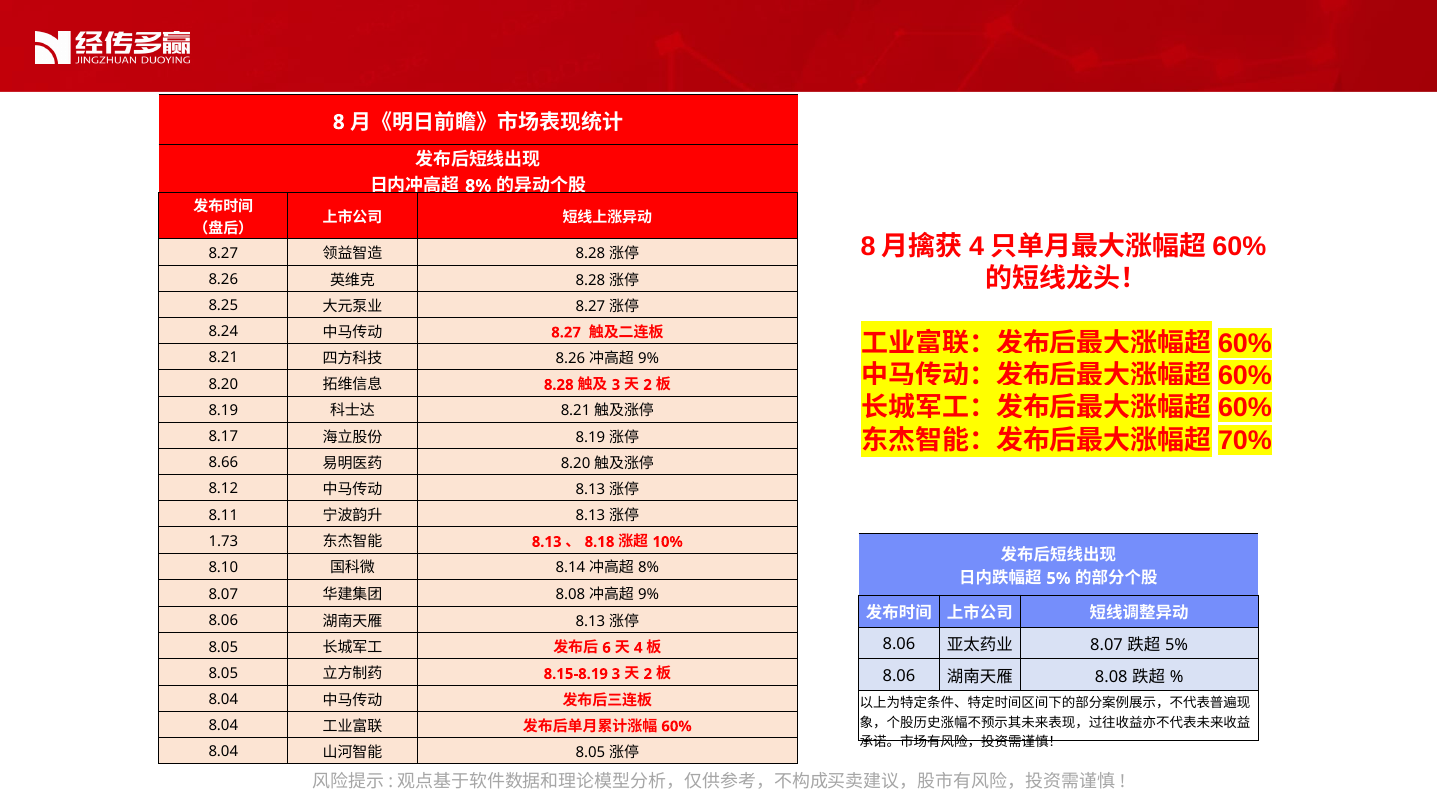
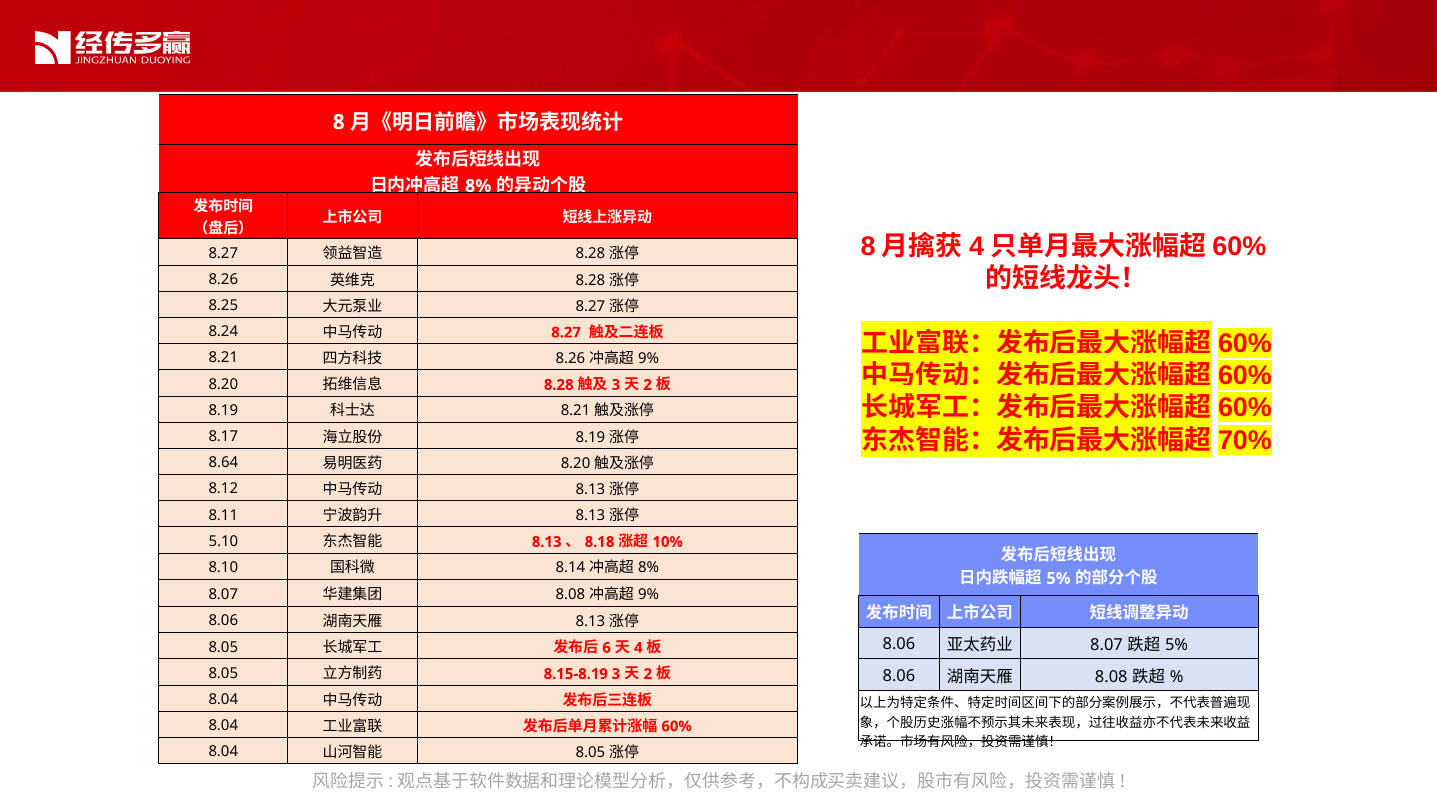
8.66: 8.66 -> 8.64 (223, 463)
1.73: 1.73 -> 5.10 (223, 541)
